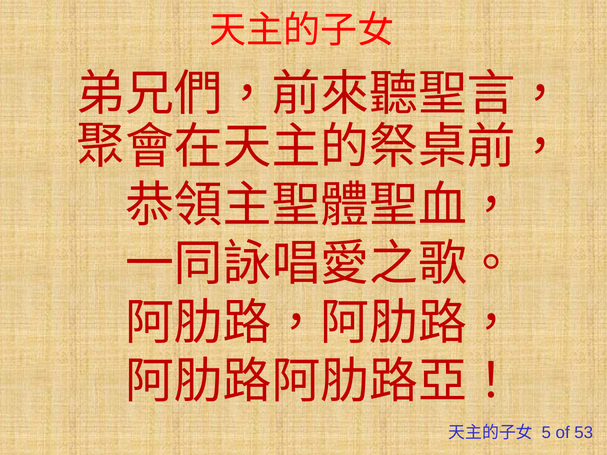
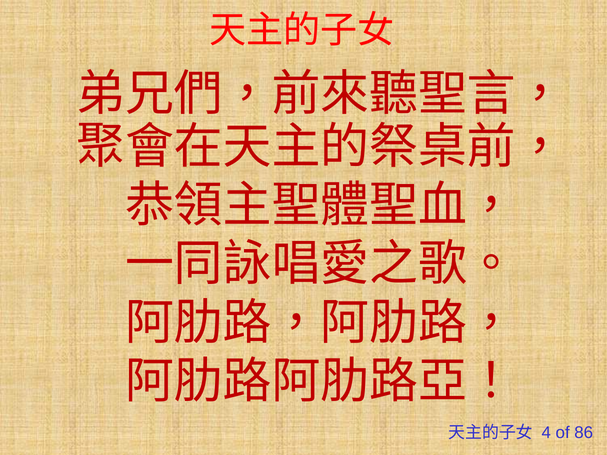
5: 5 -> 4 (546, 433)
53: 53 -> 86 (584, 433)
